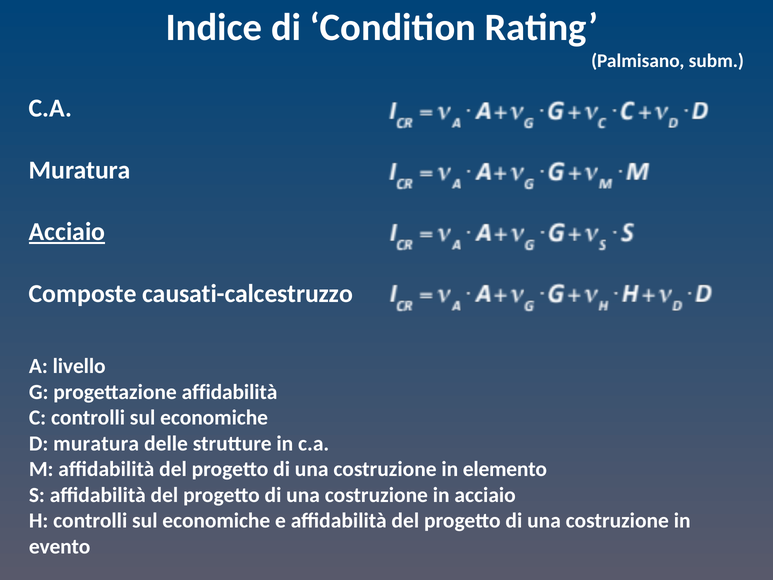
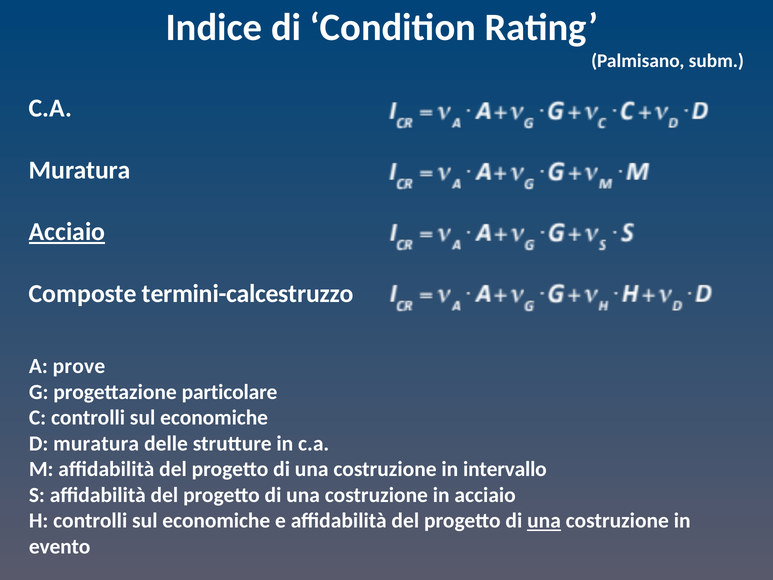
causati-calcestruzzo: causati-calcestruzzo -> termini-calcestruzzo (248, 294)
livello: livello -> prove (79, 366)
progettazione affidabilità: affidabilità -> particolare (230, 392)
elemento: elemento -> intervallo (505, 469)
una underline: none -> present (544, 521)
